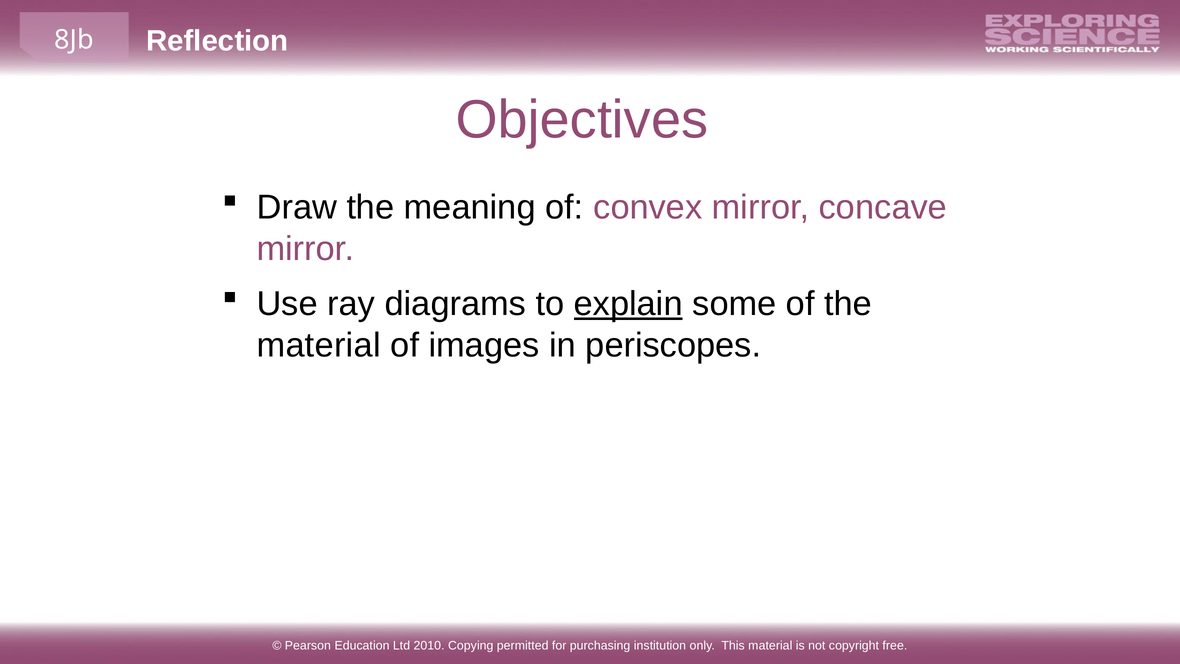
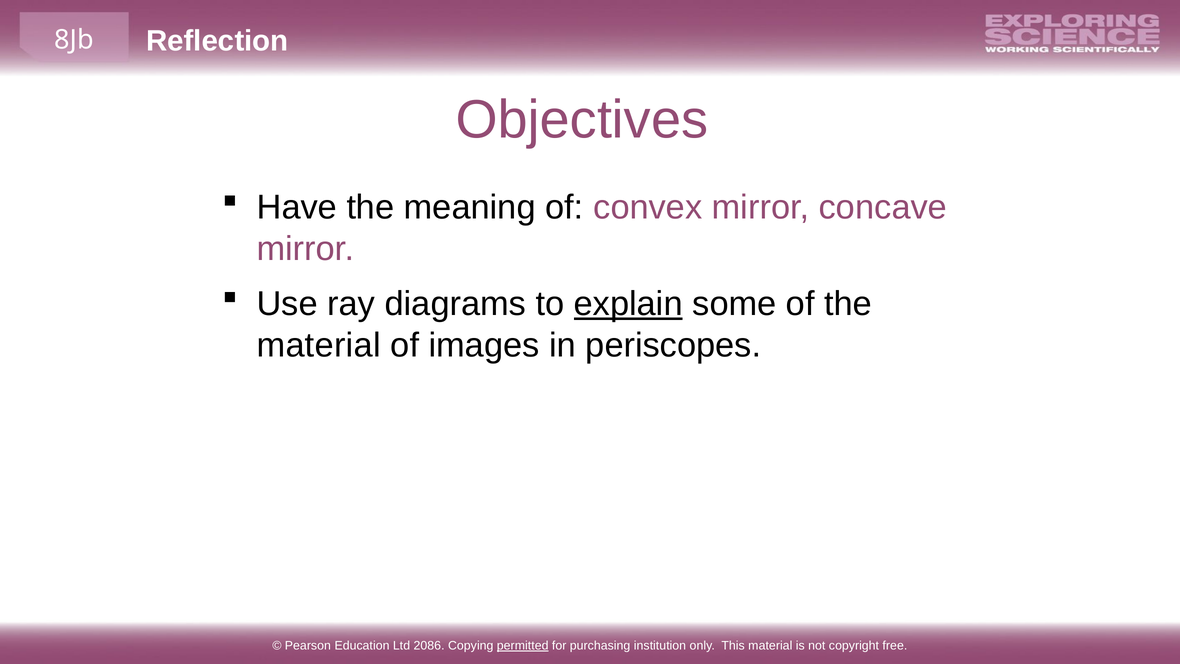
Draw: Draw -> Have (297, 207)
2010: 2010 -> 2086 (429, 645)
permitted underline: none -> present (523, 645)
